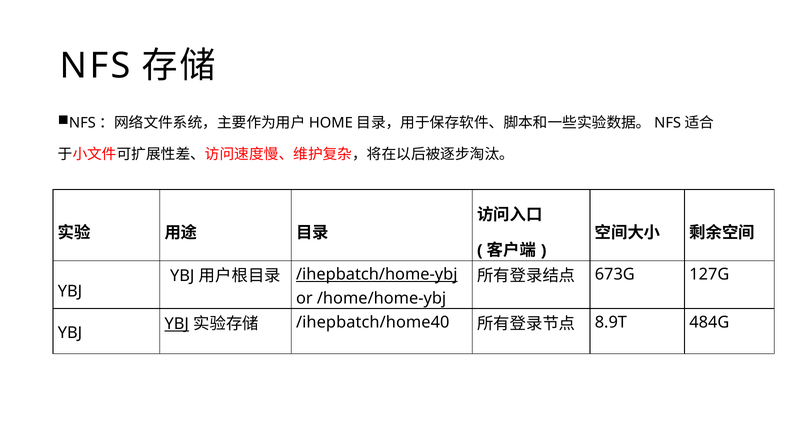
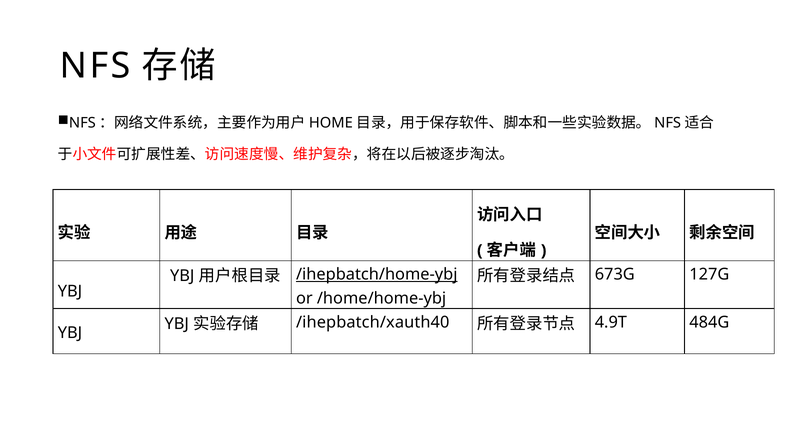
YBJ underline: present -> none (177, 324)
/ihepbatch/home40: /ihepbatch/home40 -> /ihepbatch/xauth40 (373, 323)
8.9T: 8.9T -> 4.9T (611, 323)
